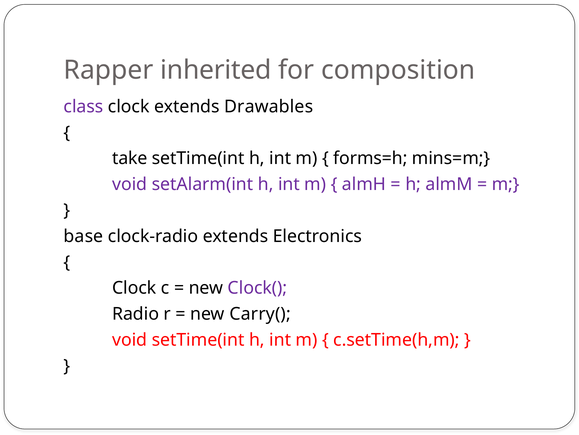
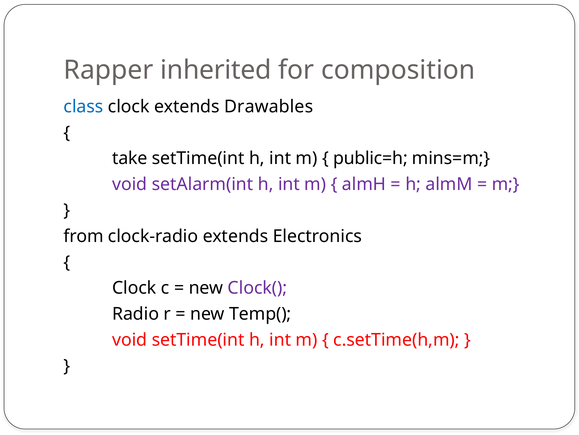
class colour: purple -> blue (84, 106)
forms=h: forms=h -> public=h (370, 158)
base: base -> from (84, 236)
Carry(: Carry( -> Temp( (260, 314)
